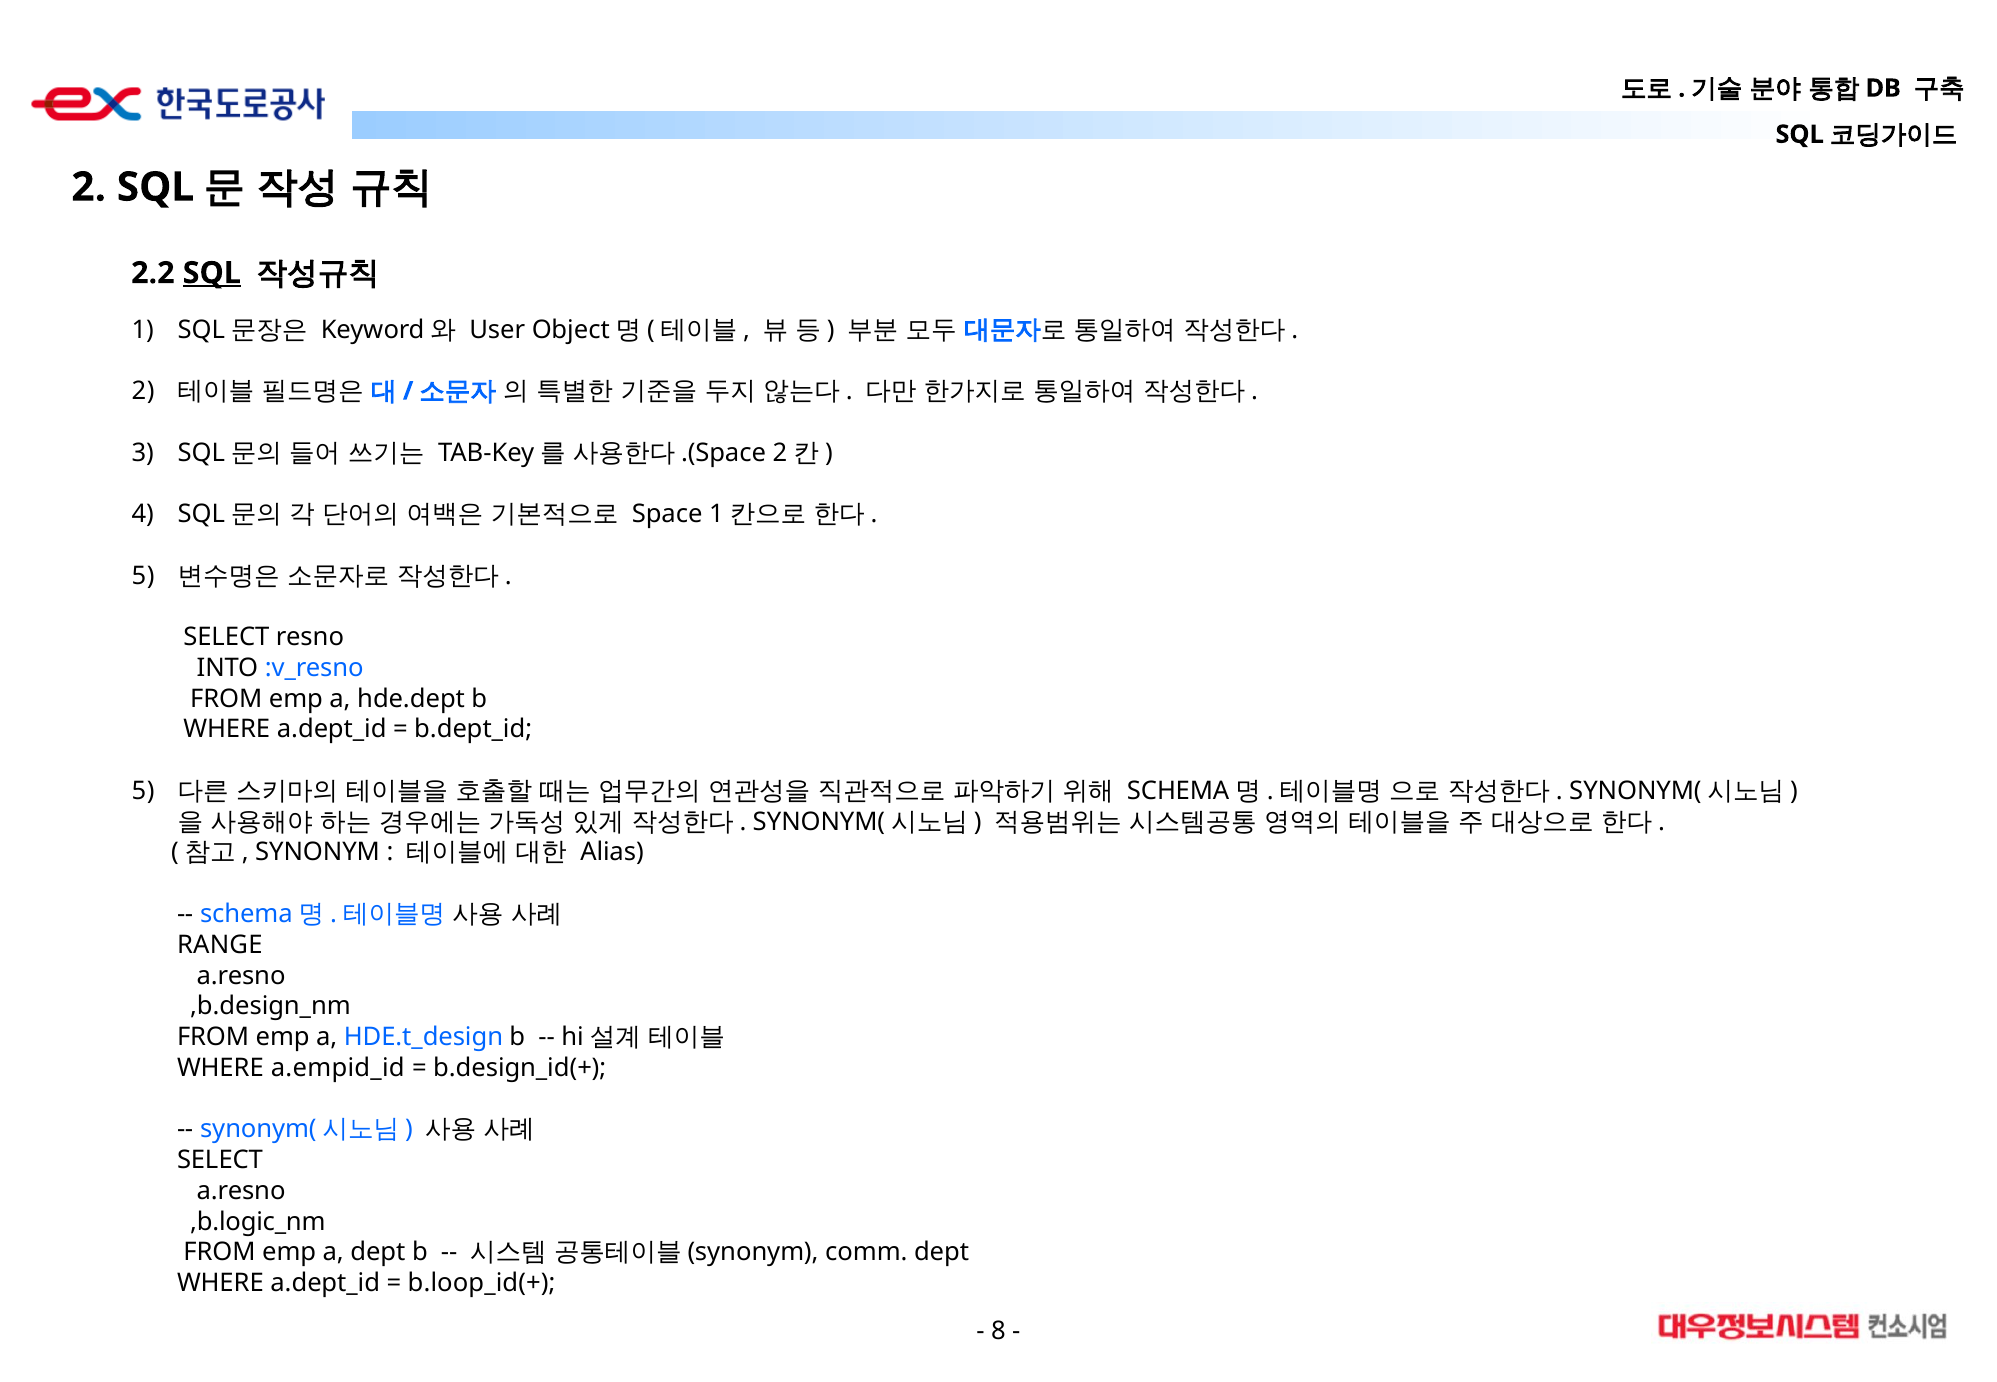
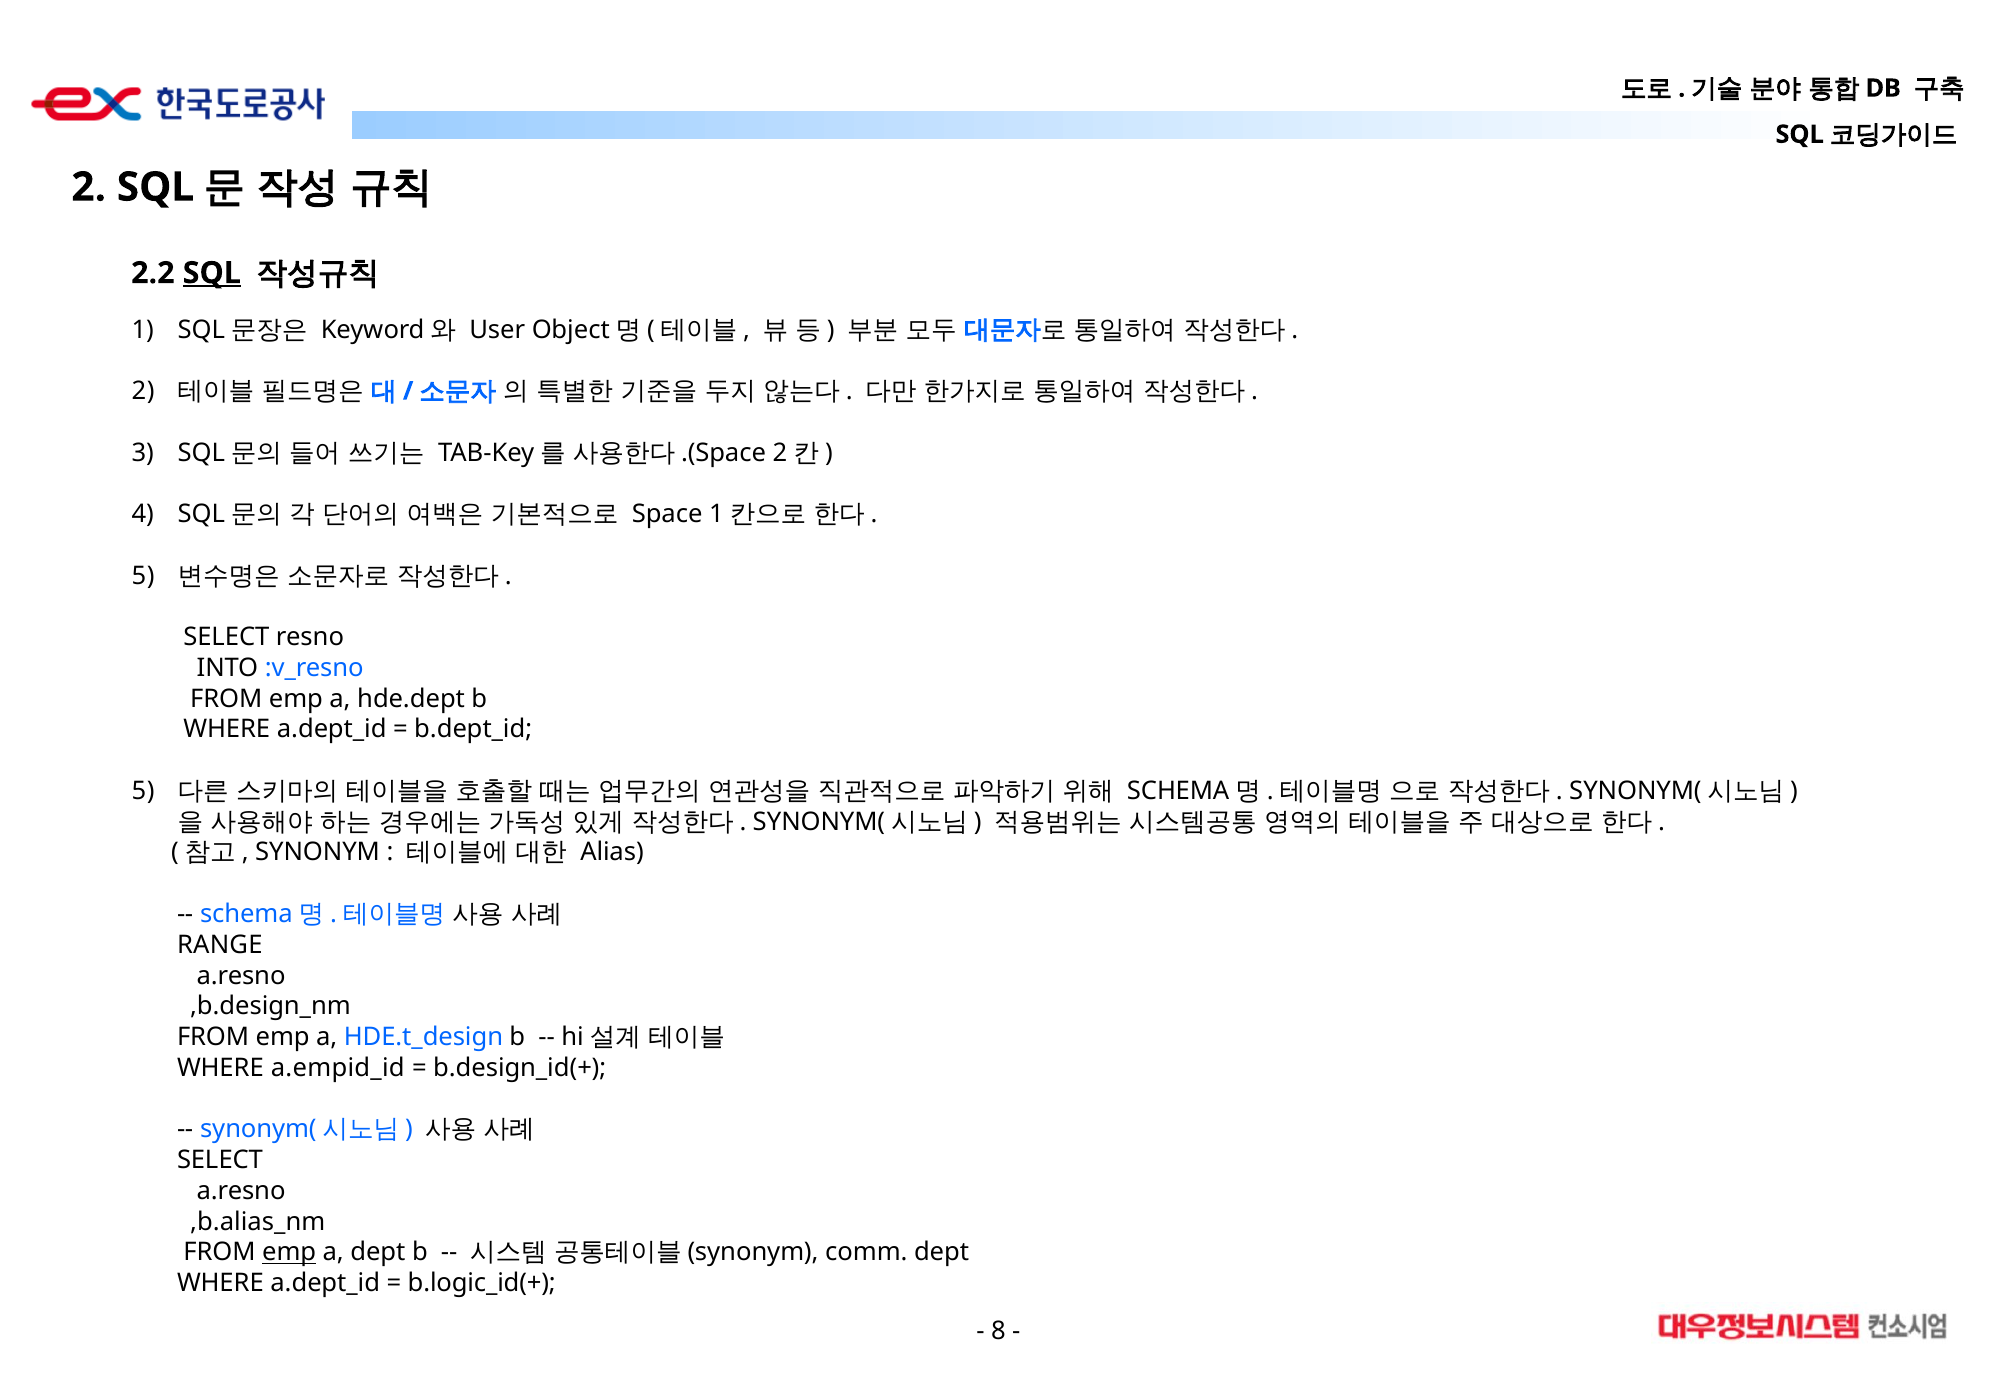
,b.logic_nm: ,b.logic_nm -> ,b.alias_nm (258, 1222)
emp underline: none -> present (289, 1253)
b.loop_id(+: b.loop_id(+ -> b.logic_id(+ (482, 1284)
